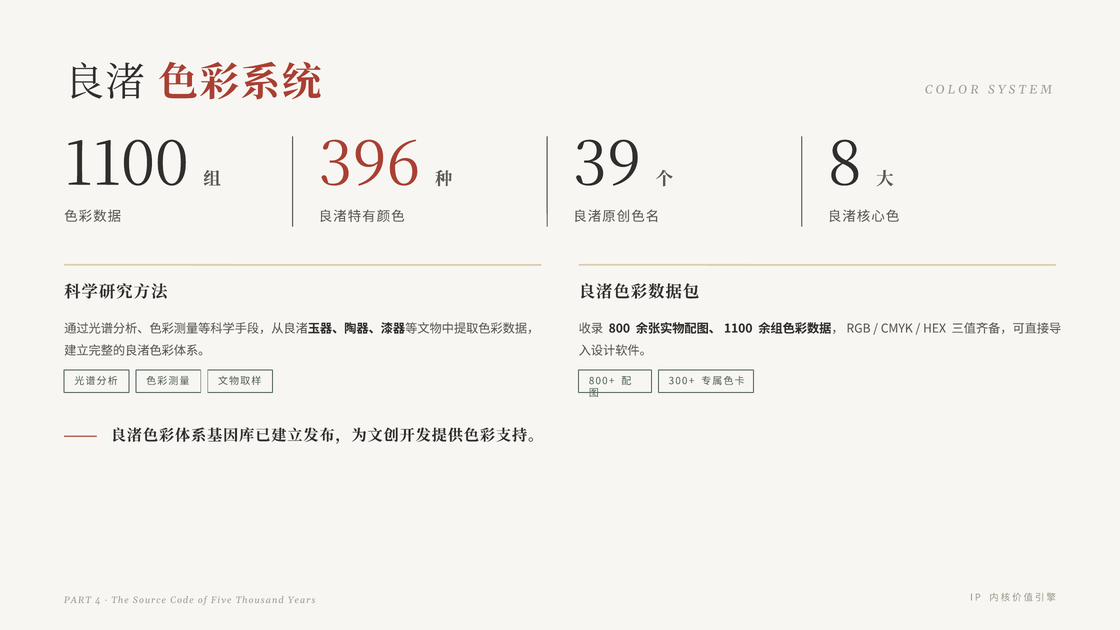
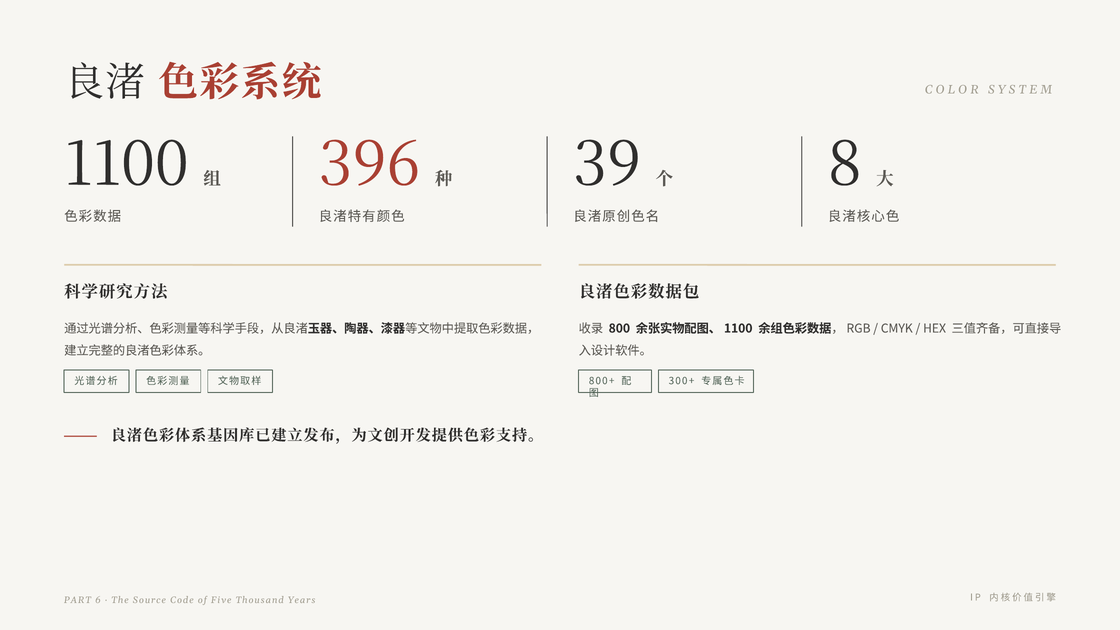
4: 4 -> 6 (98, 600)
